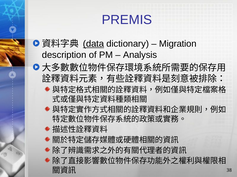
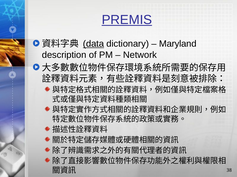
PREMIS underline: none -> present (127, 20)
Migration: Migration -> Maryland (178, 44)
Analysis: Analysis -> Network (140, 55)
